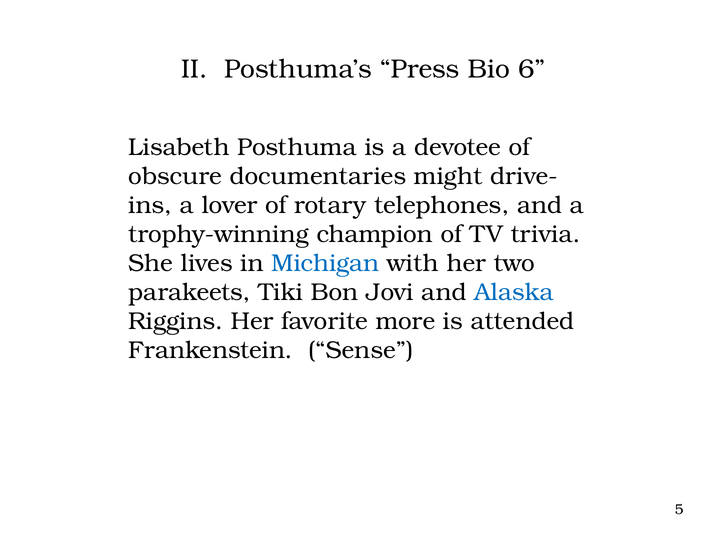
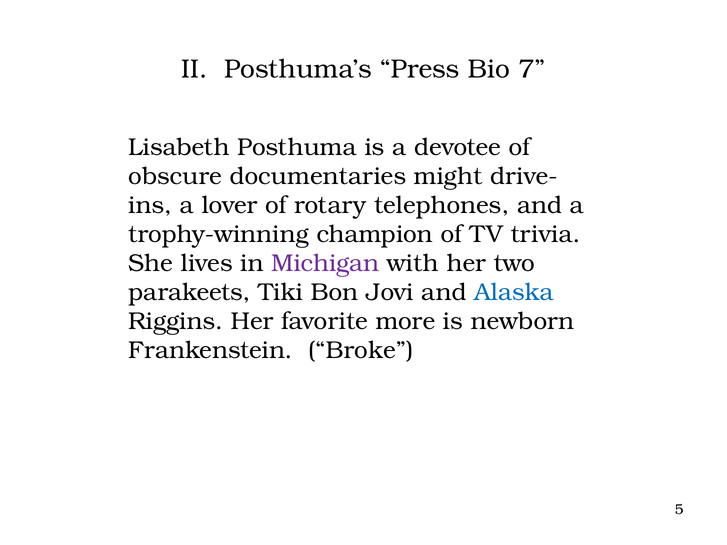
6: 6 -> 7 (532, 69)
Michigan colour: blue -> purple (325, 263)
attended: attended -> newborn (522, 322)
Sense: Sense -> Broke (361, 351)
